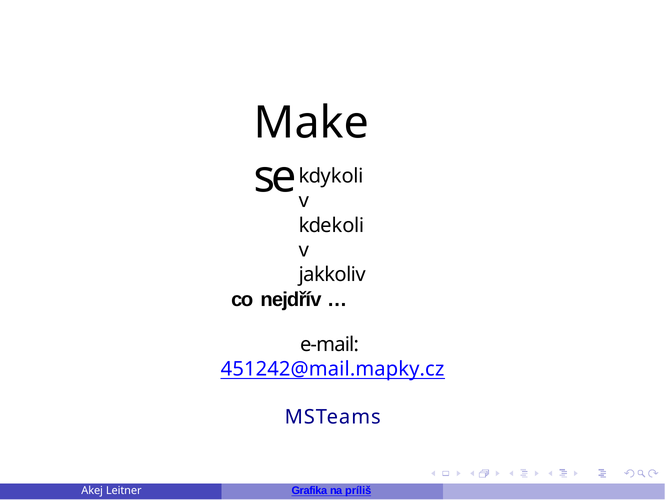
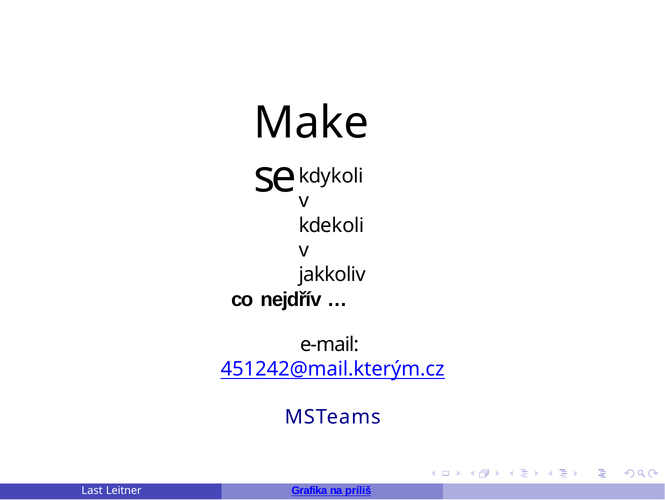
451242@mail.mapky.cz: 451242@mail.mapky.cz -> 451242@mail.kterým.cz (333, 369)
Akej: Akej -> Last (92, 490)
